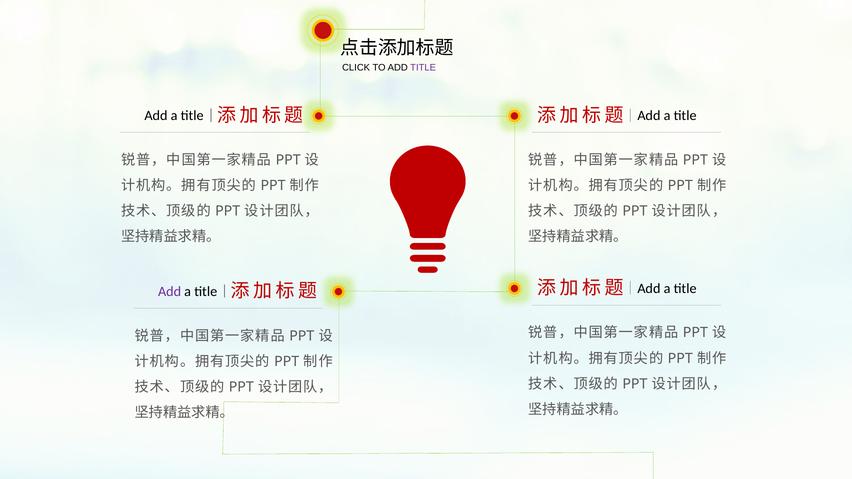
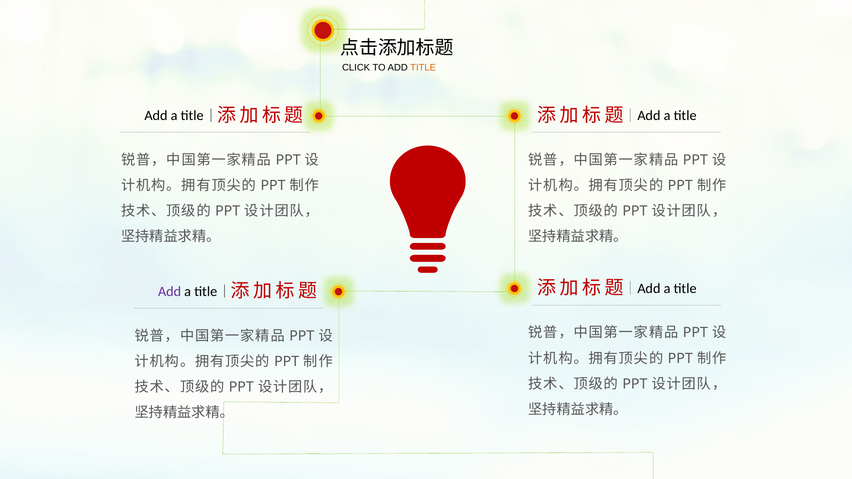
TITLE colour: purple -> orange (423, 68)
